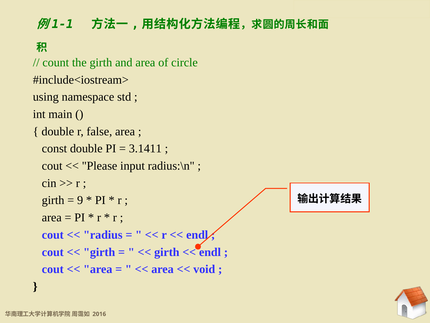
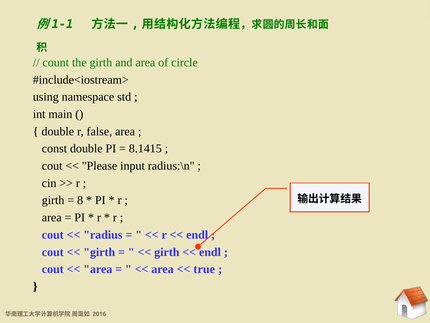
3.1411: 3.1411 -> 8.1415 (145, 148)
9: 9 -> 8 (80, 200)
void: void -> true (204, 269)
